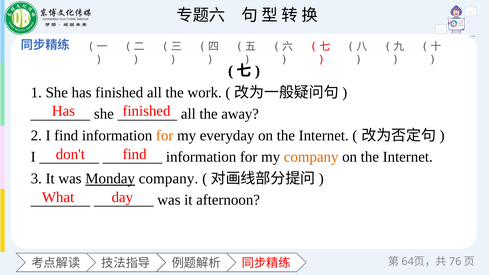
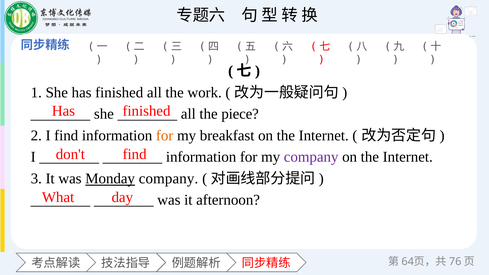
away: away -> piece (240, 114)
everyday: everyday -> breakfast (227, 136)
company colour: orange -> purple (311, 157)
